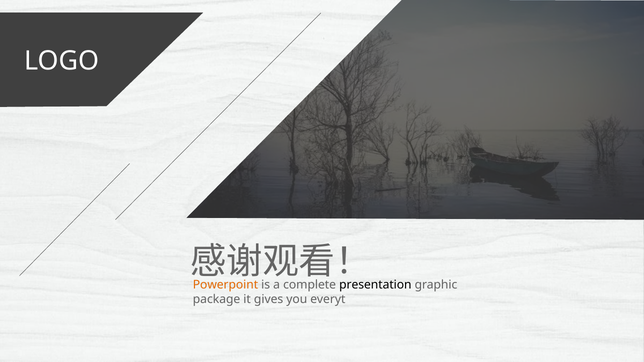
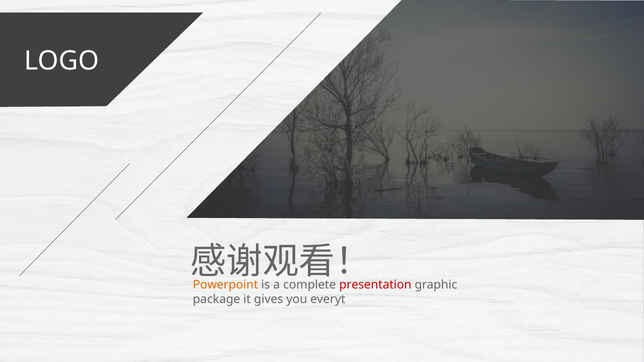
presentation colour: black -> red (375, 285)
